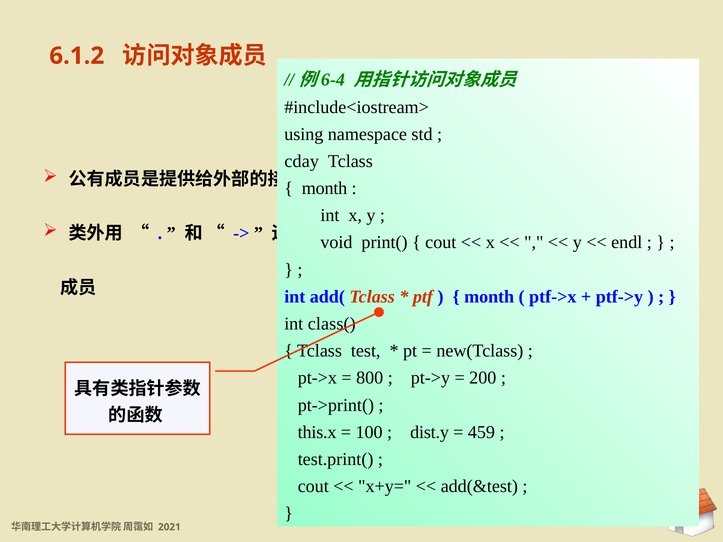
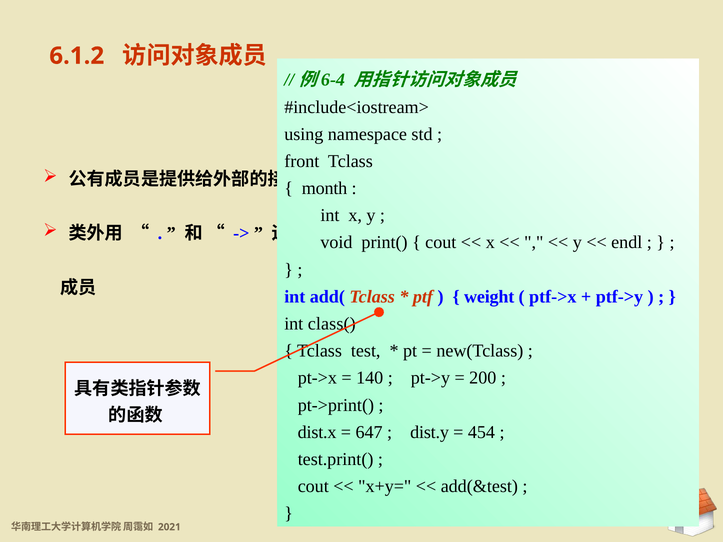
cday: cday -> front (302, 161)
month: month -> weight (489, 297)
800: 800 -> 140 (370, 378)
this.x: this.x -> dist.x (317, 432)
100: 100 -> 647 (369, 432)
459: 459 -> 454 (481, 432)
